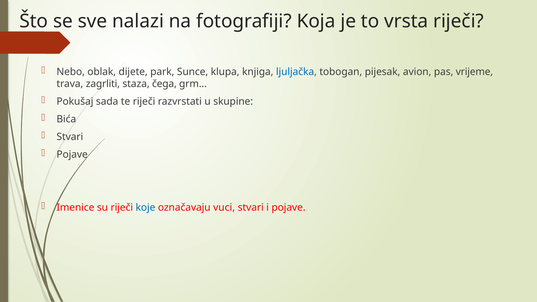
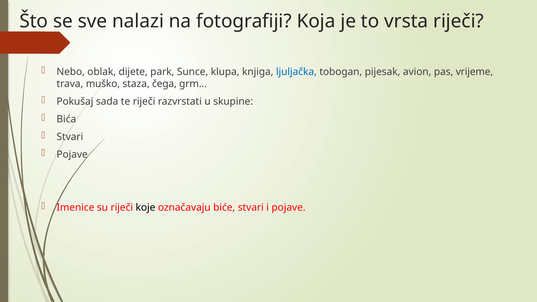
zagrliti: zagrliti -> muško (103, 84)
koje colour: blue -> black (145, 208)
vuci: vuci -> biće (224, 208)
